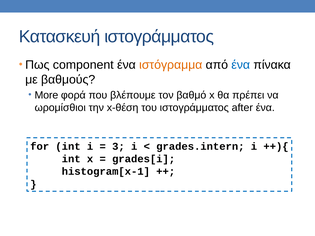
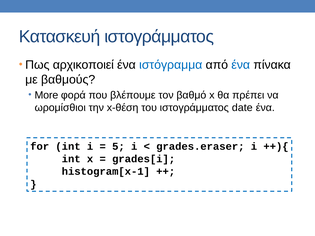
component: component -> αρχικοποιεί (83, 65)
ιστόγραμμα colour: orange -> blue (171, 65)
after: after -> date (242, 108)
3: 3 -> 5 (118, 146)
grades.intern: grades.intern -> grades.eraser (200, 146)
